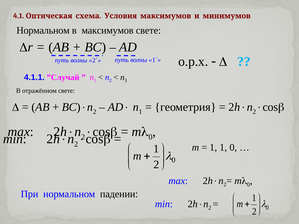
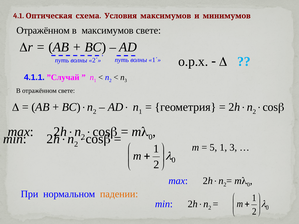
Нормальном: Нормальном -> Отражённом (43, 30)
1: 1 -> 5 (213, 148)
1 0: 0 -> 3 (233, 148)
падении colour: black -> orange (119, 194)
